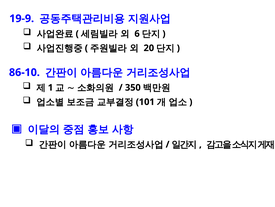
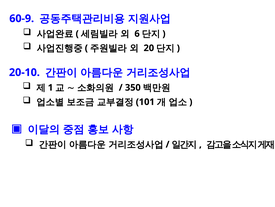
19-9: 19-9 -> 60-9 (22, 18)
86-10: 86-10 -> 20-10 (24, 72)
